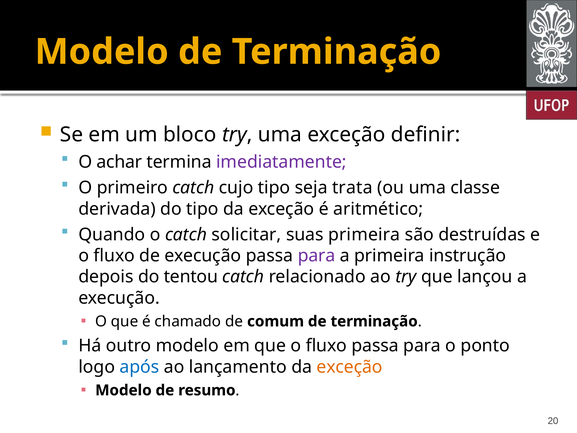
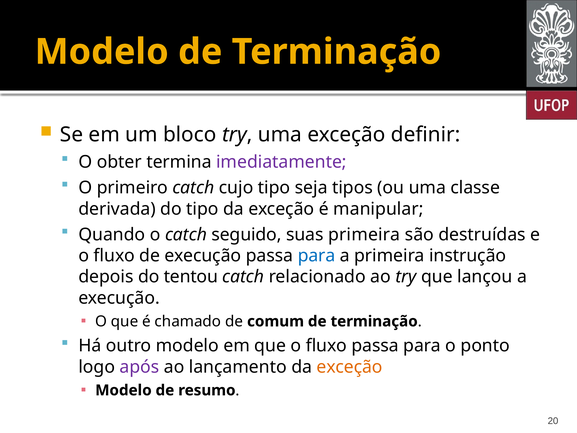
achar: achar -> obter (119, 162)
trata: trata -> tipos (352, 188)
aritmético: aritmético -> manipular (378, 209)
solicitar: solicitar -> seguido (247, 234)
para colour: purple -> blue (316, 256)
após colour: blue -> purple (139, 367)
